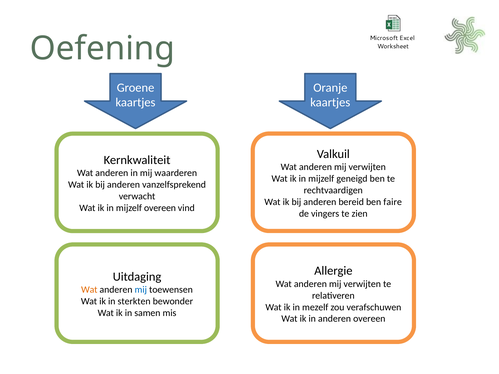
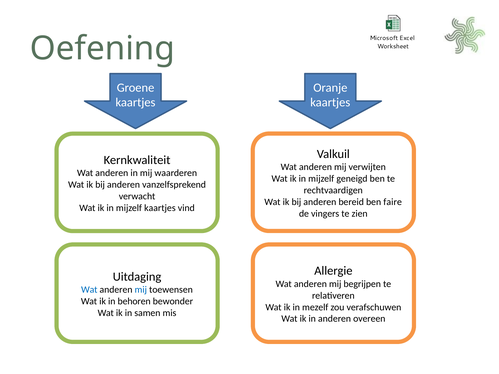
mijzelf overeen: overeen -> kaartjes (160, 208)
verwijten: verwijten -> begrijpen (362, 284)
Wat colour: orange -> blue (89, 290)
sterkten: sterkten -> behoren (134, 302)
